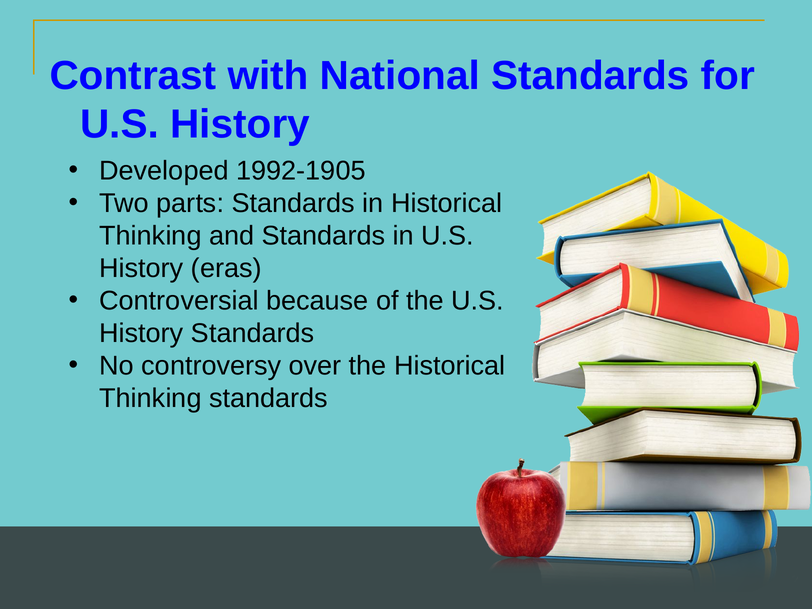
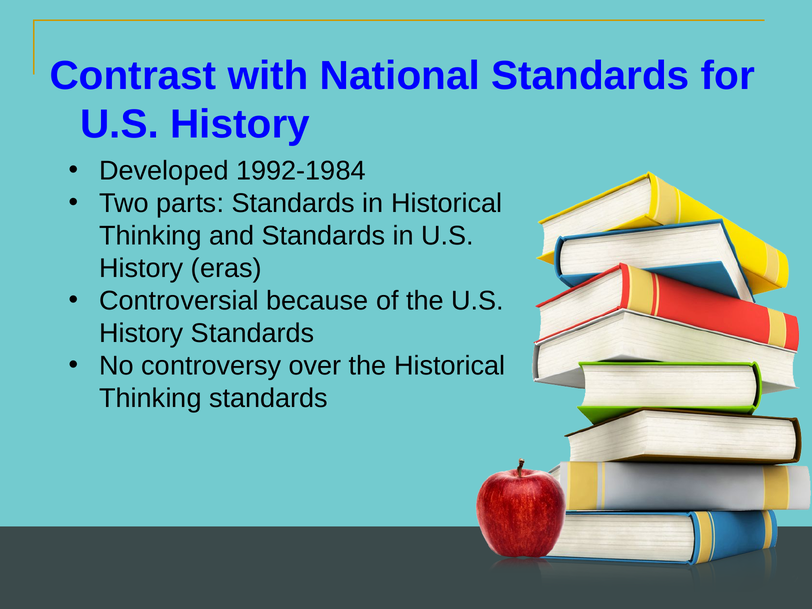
1992-1905: 1992-1905 -> 1992-1984 (301, 171)
